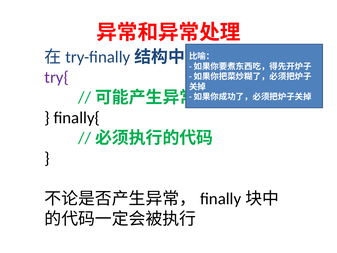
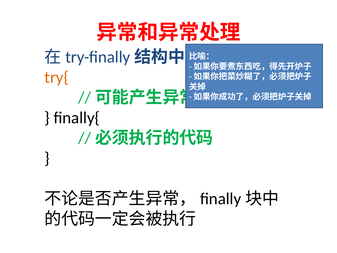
try{ colour: purple -> orange (57, 77)
